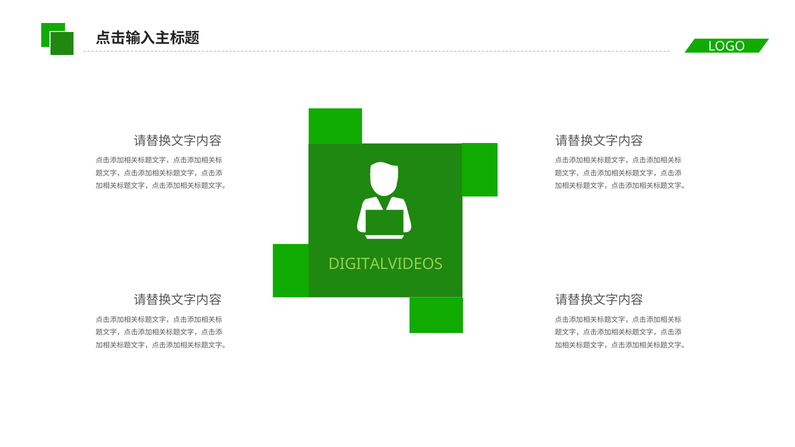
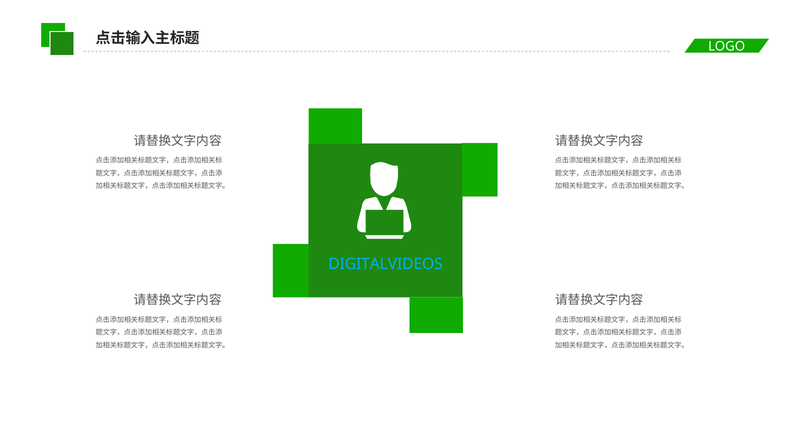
DIGITALVIDEOS colour: light green -> light blue (386, 264)
